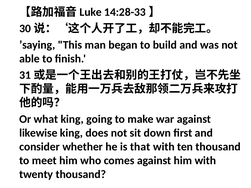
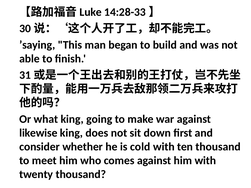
that: that -> cold (140, 147)
